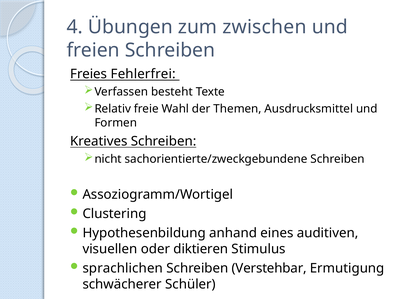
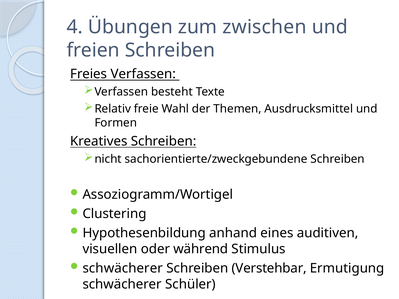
Freies Fehlerfrei: Fehlerfrei -> Verfassen (143, 74)
diktieren: diktieren -> während (201, 249)
sprachlichen: sprachlichen -> schwächerer (123, 268)
